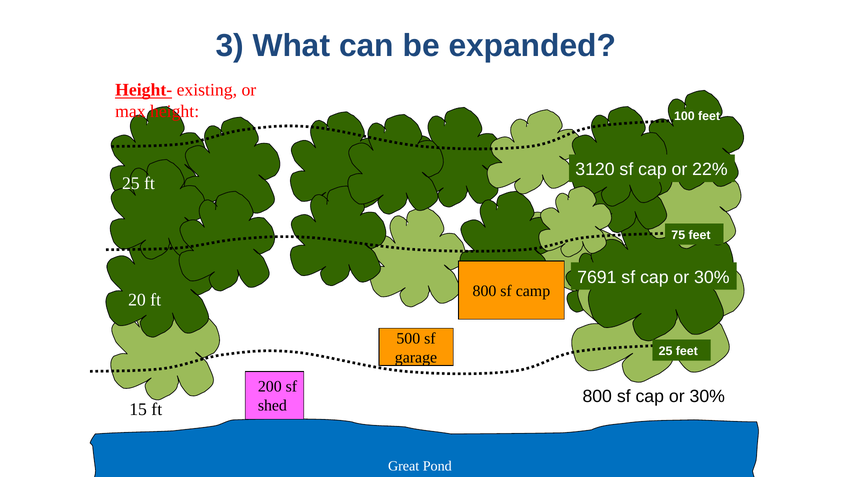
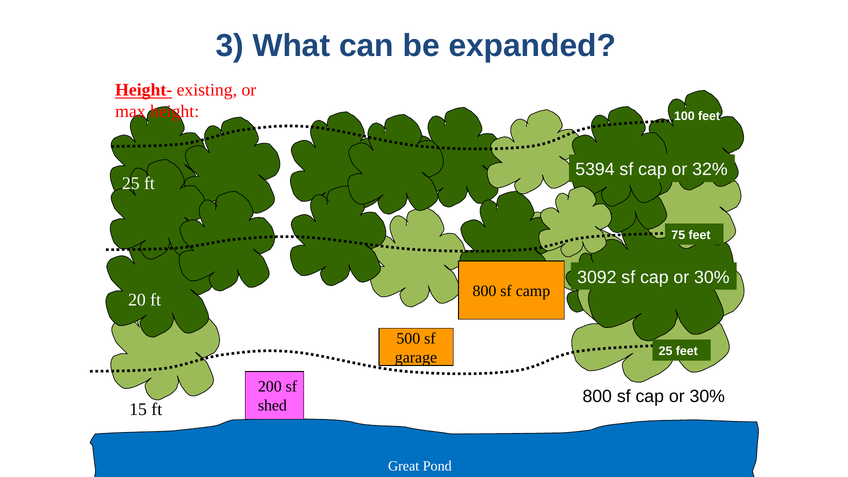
3120: 3120 -> 5394 (595, 170)
22%: 22% -> 32% (710, 170)
7691: 7691 -> 3092 (597, 277)
